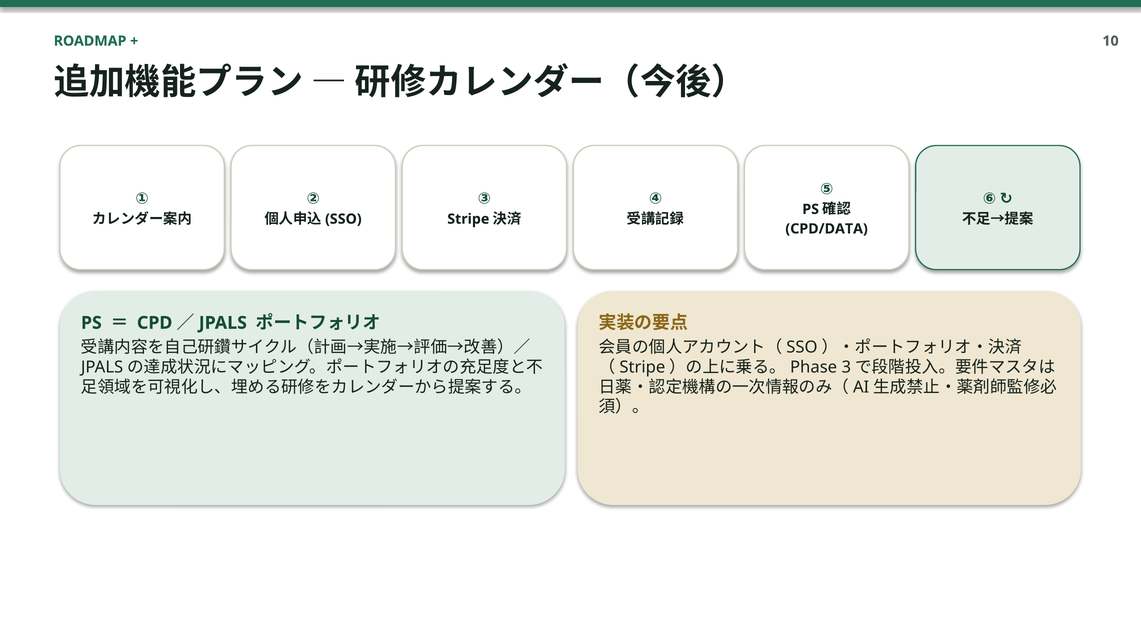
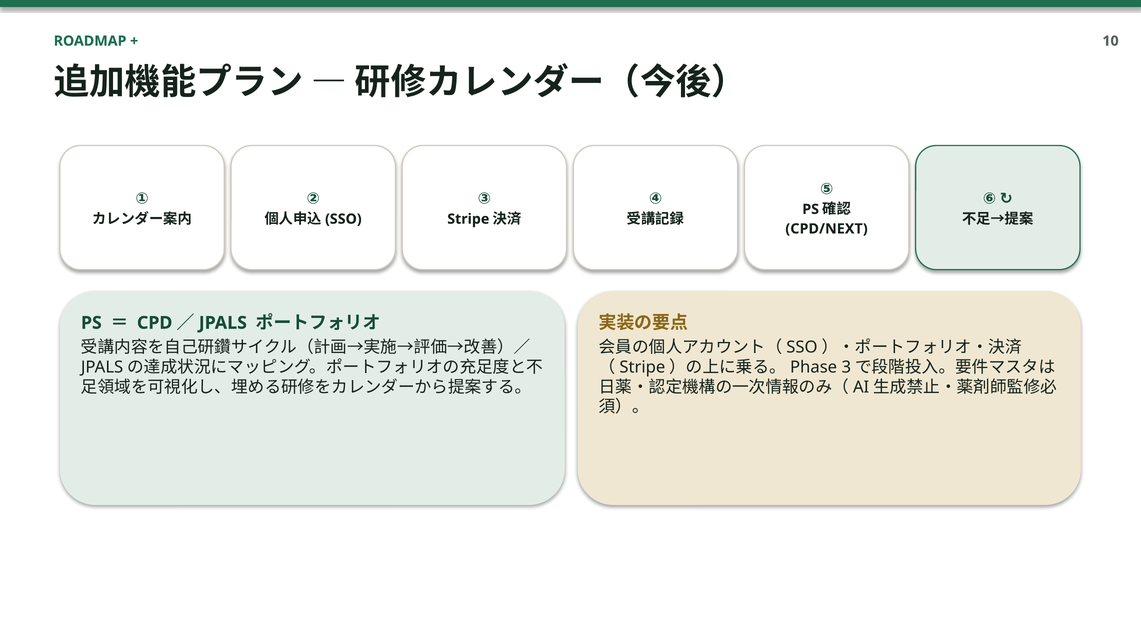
CPD/DATA: CPD/DATA -> CPD/NEXT (827, 229)
